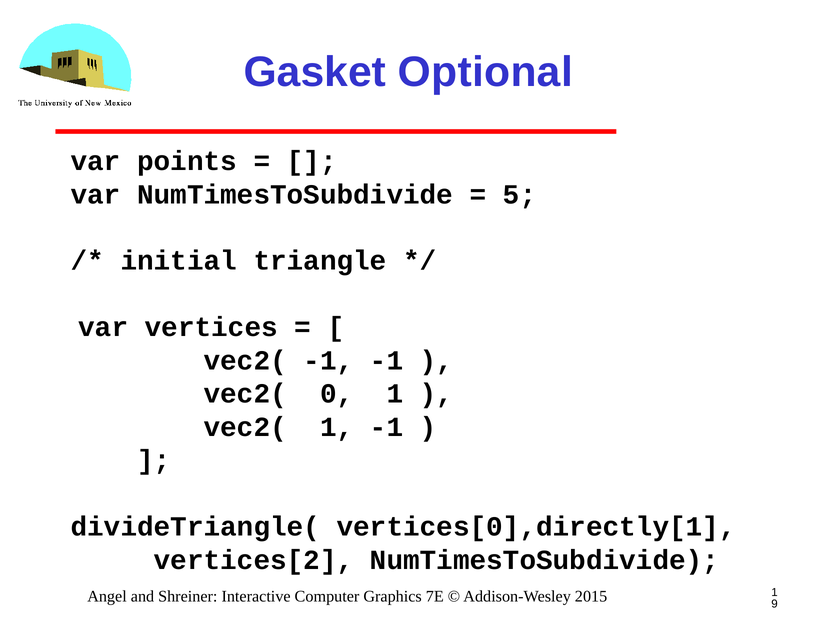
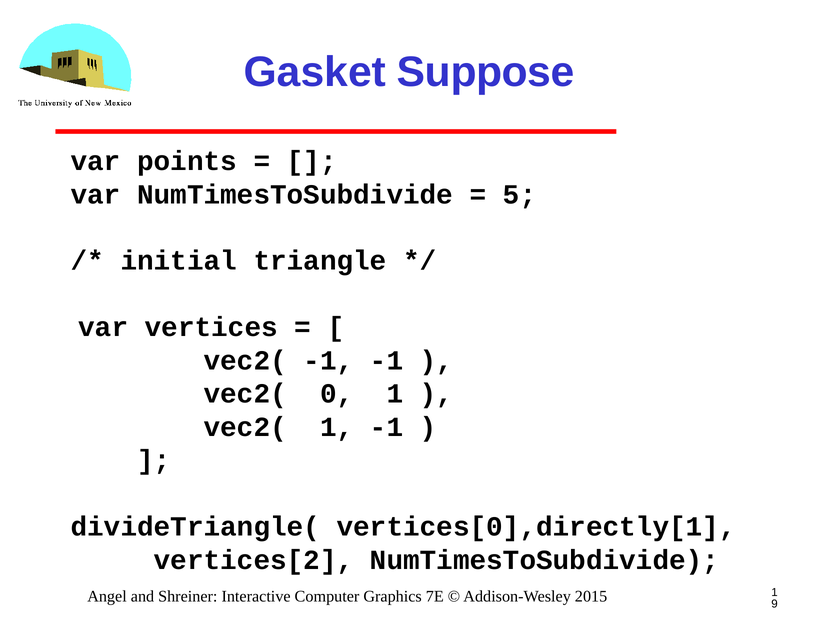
Optional: Optional -> Suppose (486, 72)
